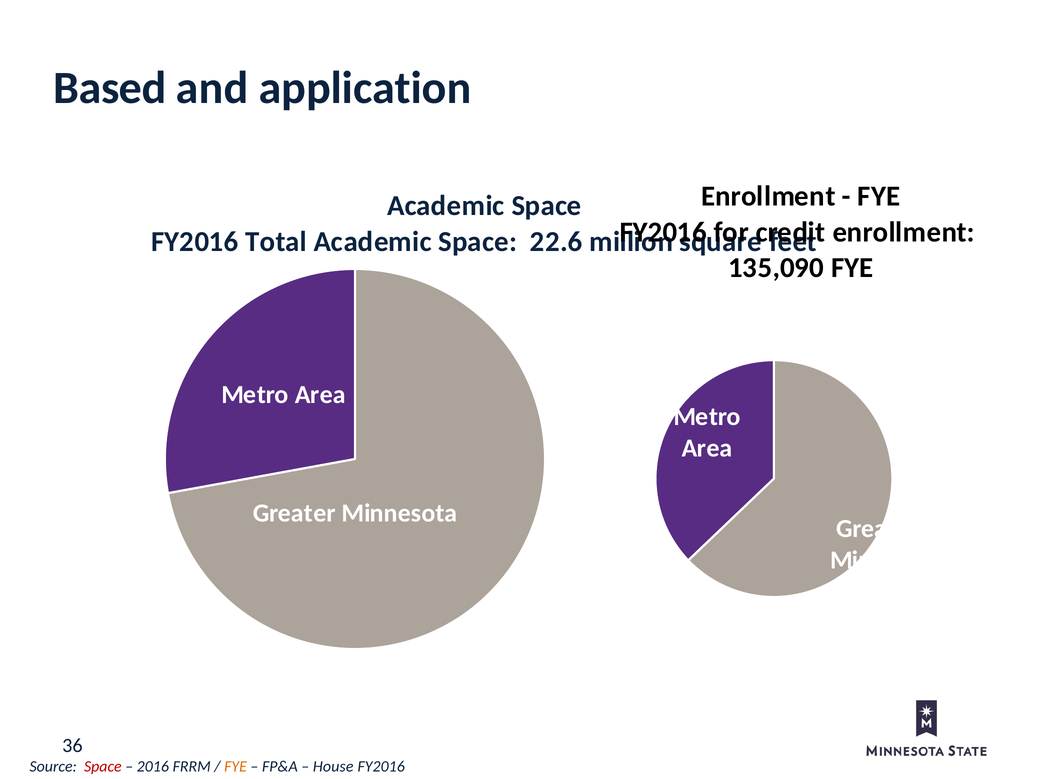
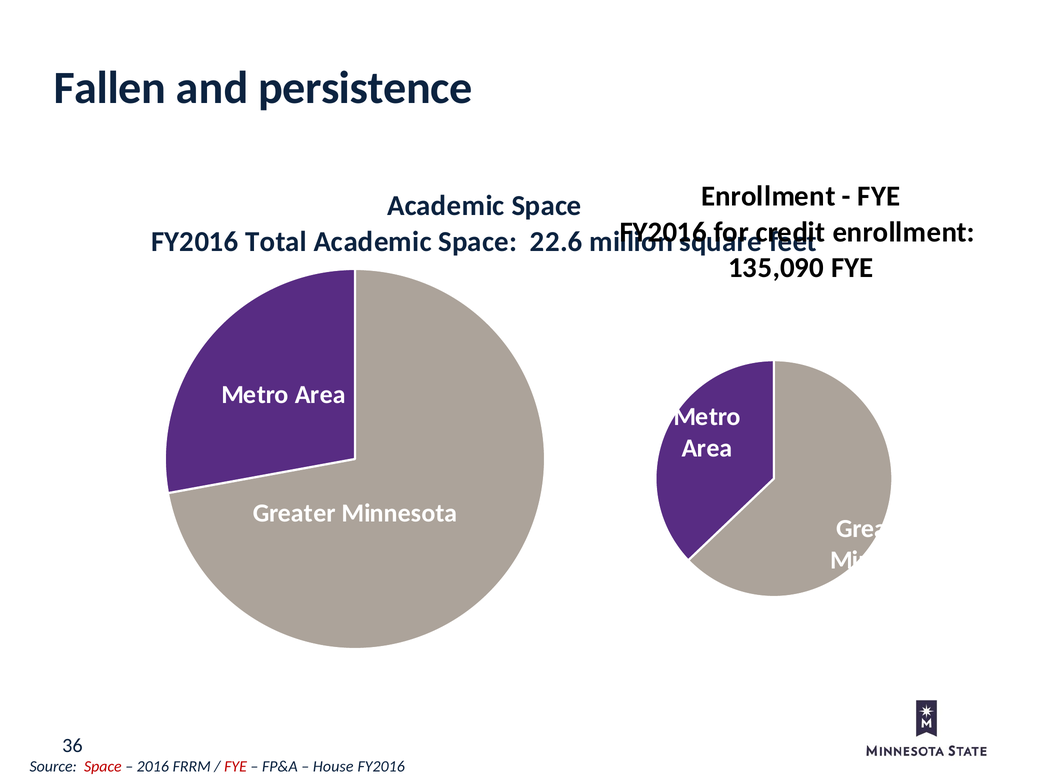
Based: Based -> Fallen (110, 88)
application: application -> persistence (365, 88)
FYE colour: orange -> red (236, 767)
